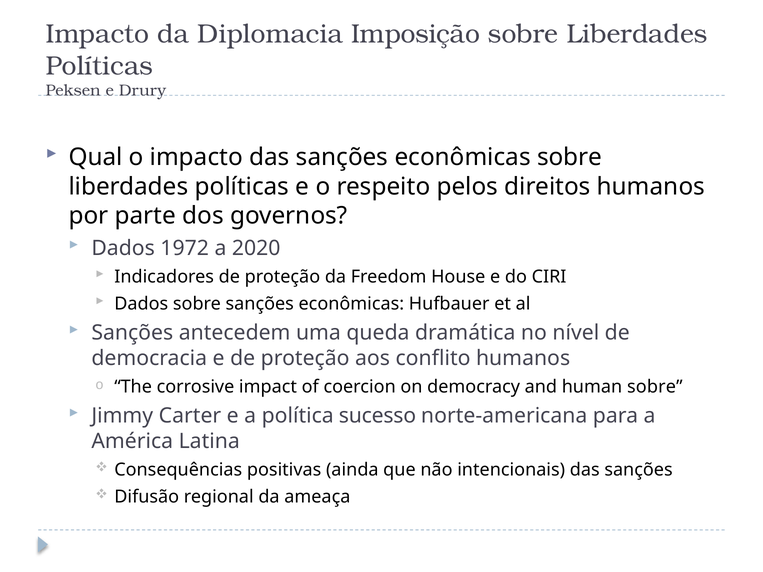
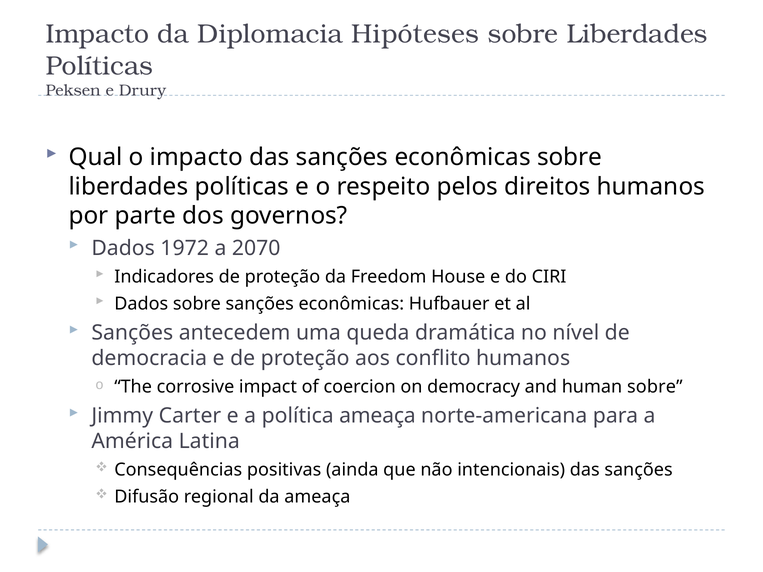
Imposição: Imposição -> Hipóteses (415, 34)
2020: 2020 -> 2070 (256, 248)
política sucesso: sucesso -> ameaça (377, 416)
